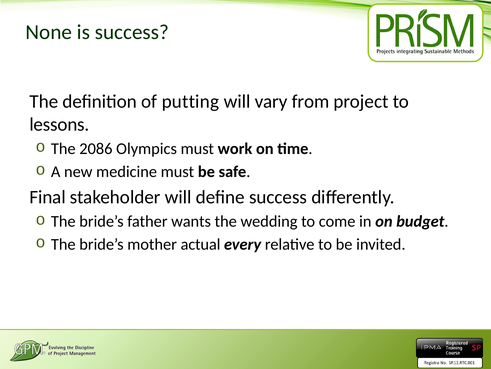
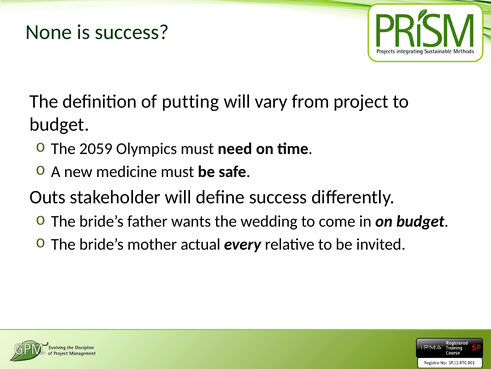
lessons: lessons -> budget (59, 124)
2086: 2086 -> 2059 (96, 148)
work: work -> need (235, 148)
Final: Final -> Outs (48, 197)
